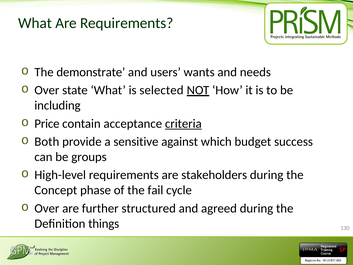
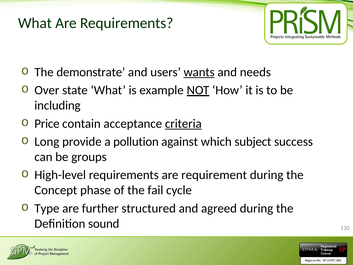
wants underline: none -> present (199, 72)
selected: selected -> example (162, 90)
Both: Both -> Long (47, 141)
sensitive: sensitive -> pollution (136, 141)
budget: budget -> subject (253, 141)
stakeholders: stakeholders -> requirement (214, 175)
Over: Over -> Type (47, 208)
things: things -> sound (104, 223)
